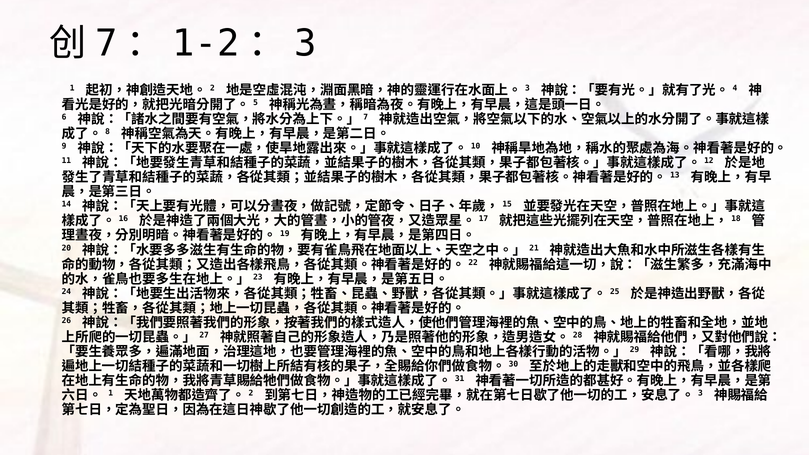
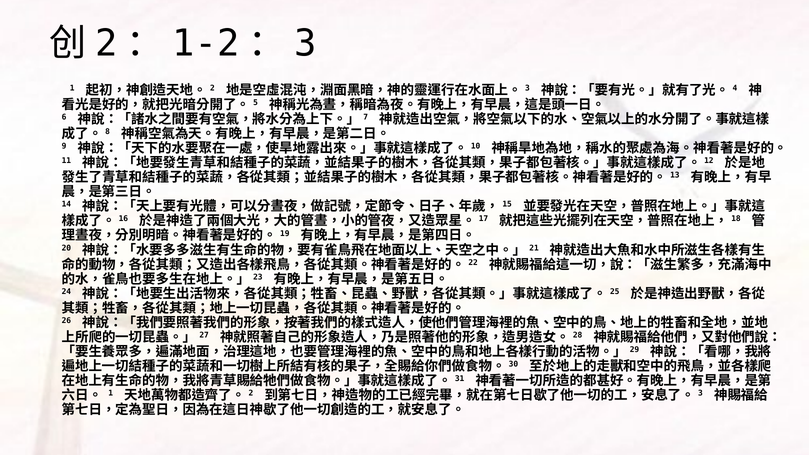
7: 7 -> 2 (106, 44)
